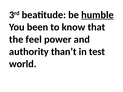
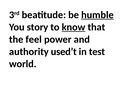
been: been -> story (38, 27)
know underline: none -> present (74, 27)
than’t: than’t -> used’t (64, 52)
